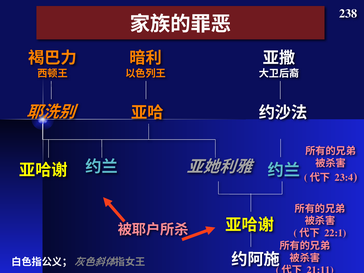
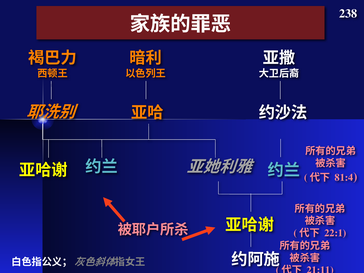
23:4: 23:4 -> 81:4 (344, 177)
